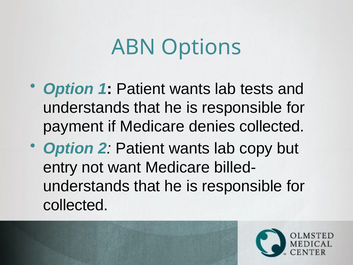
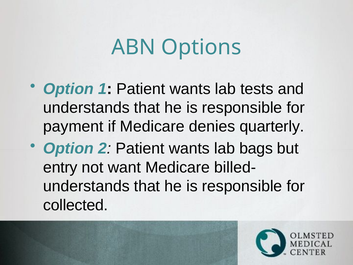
denies collected: collected -> quarterly (272, 126)
copy: copy -> bags (256, 148)
